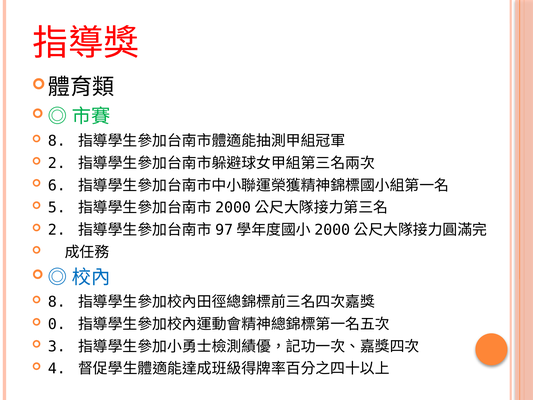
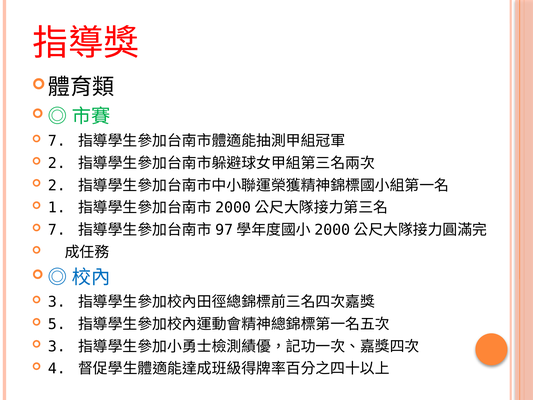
8: 8 -> 7 (57, 141)
6: 6 -> 2 (57, 185)
5: 5 -> 1 (57, 208)
2: 2 -> 7 (57, 230)
8: 8 -> 3 (57, 302)
0: 0 -> 5 (57, 324)
